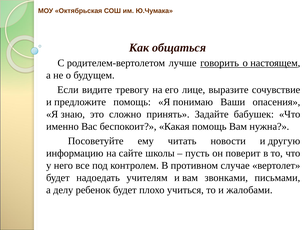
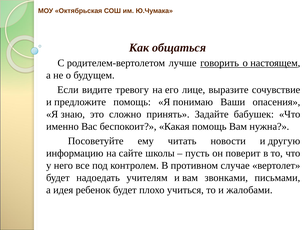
делу: делу -> идея (63, 190)
